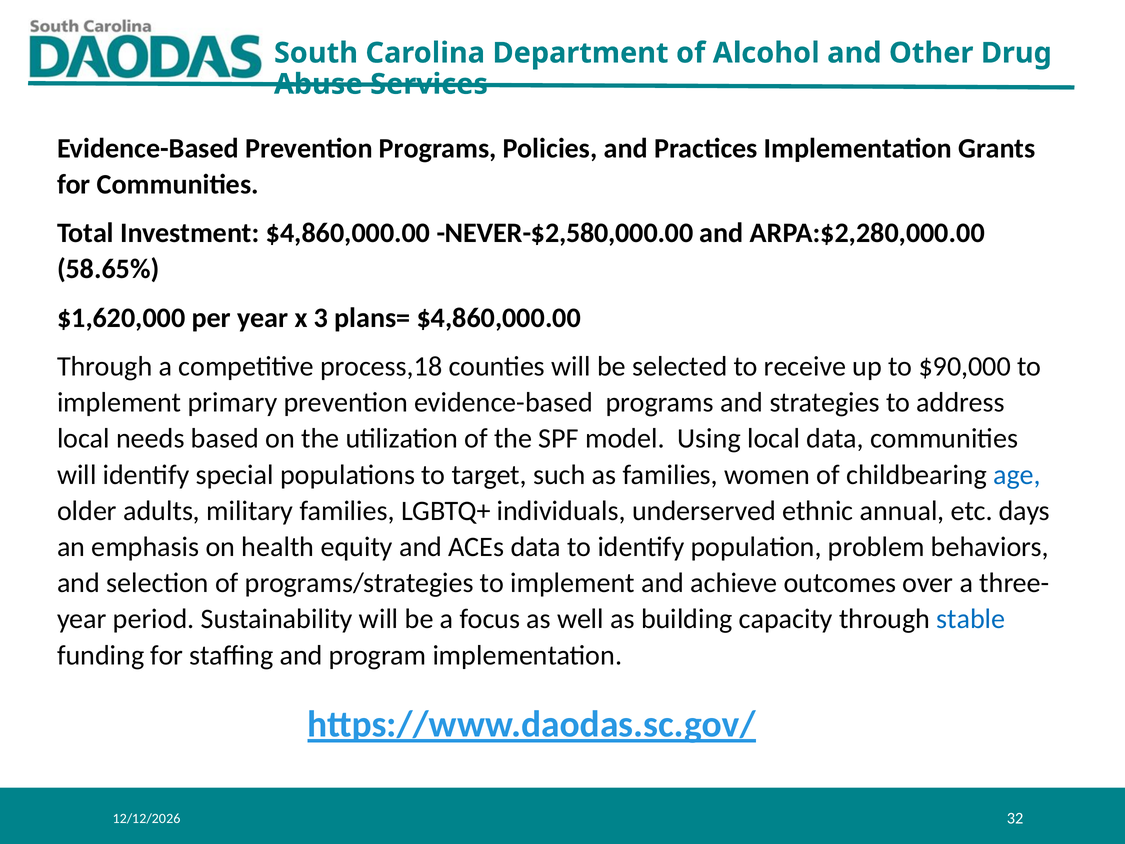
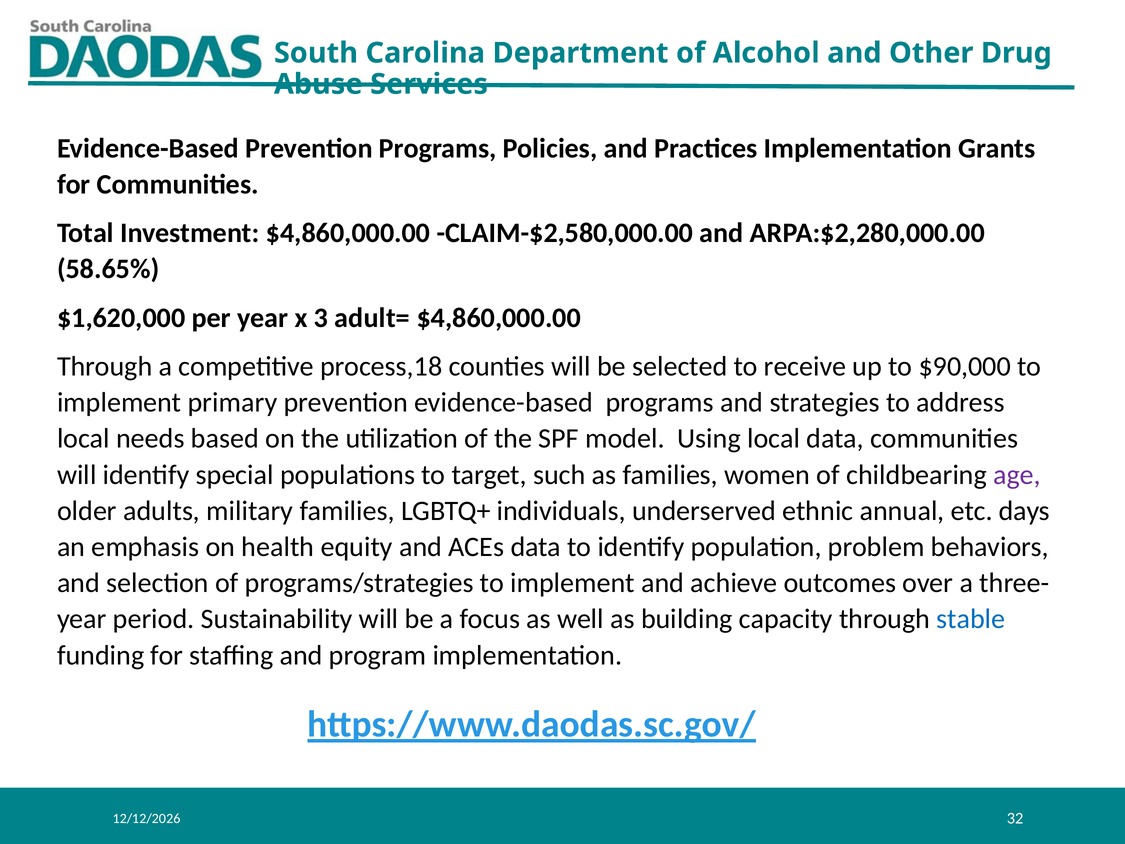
NEVER-$2,580,000.00: NEVER-$2,580,000.00 -> CLAIM-$2,580,000.00 (565, 233)
plans=: plans= -> adult= (372, 318)
age colour: blue -> purple (1017, 475)
